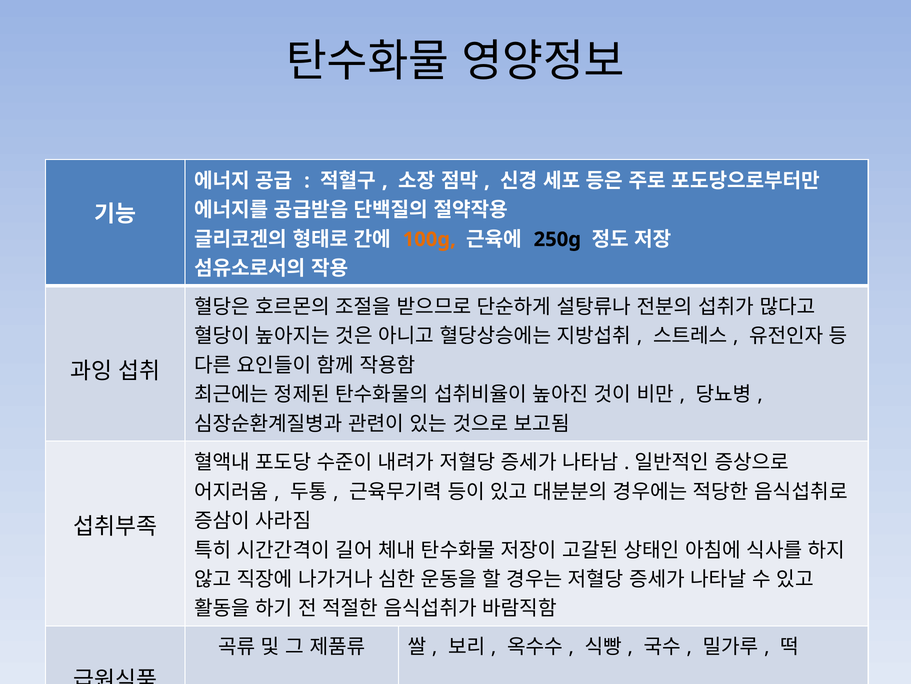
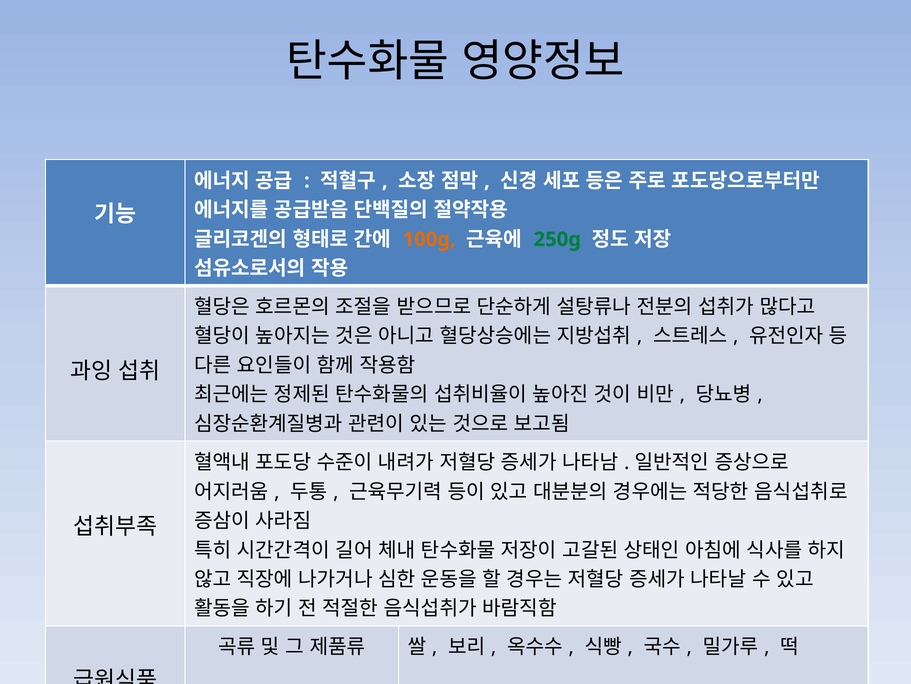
250g colour: black -> green (557, 239)
